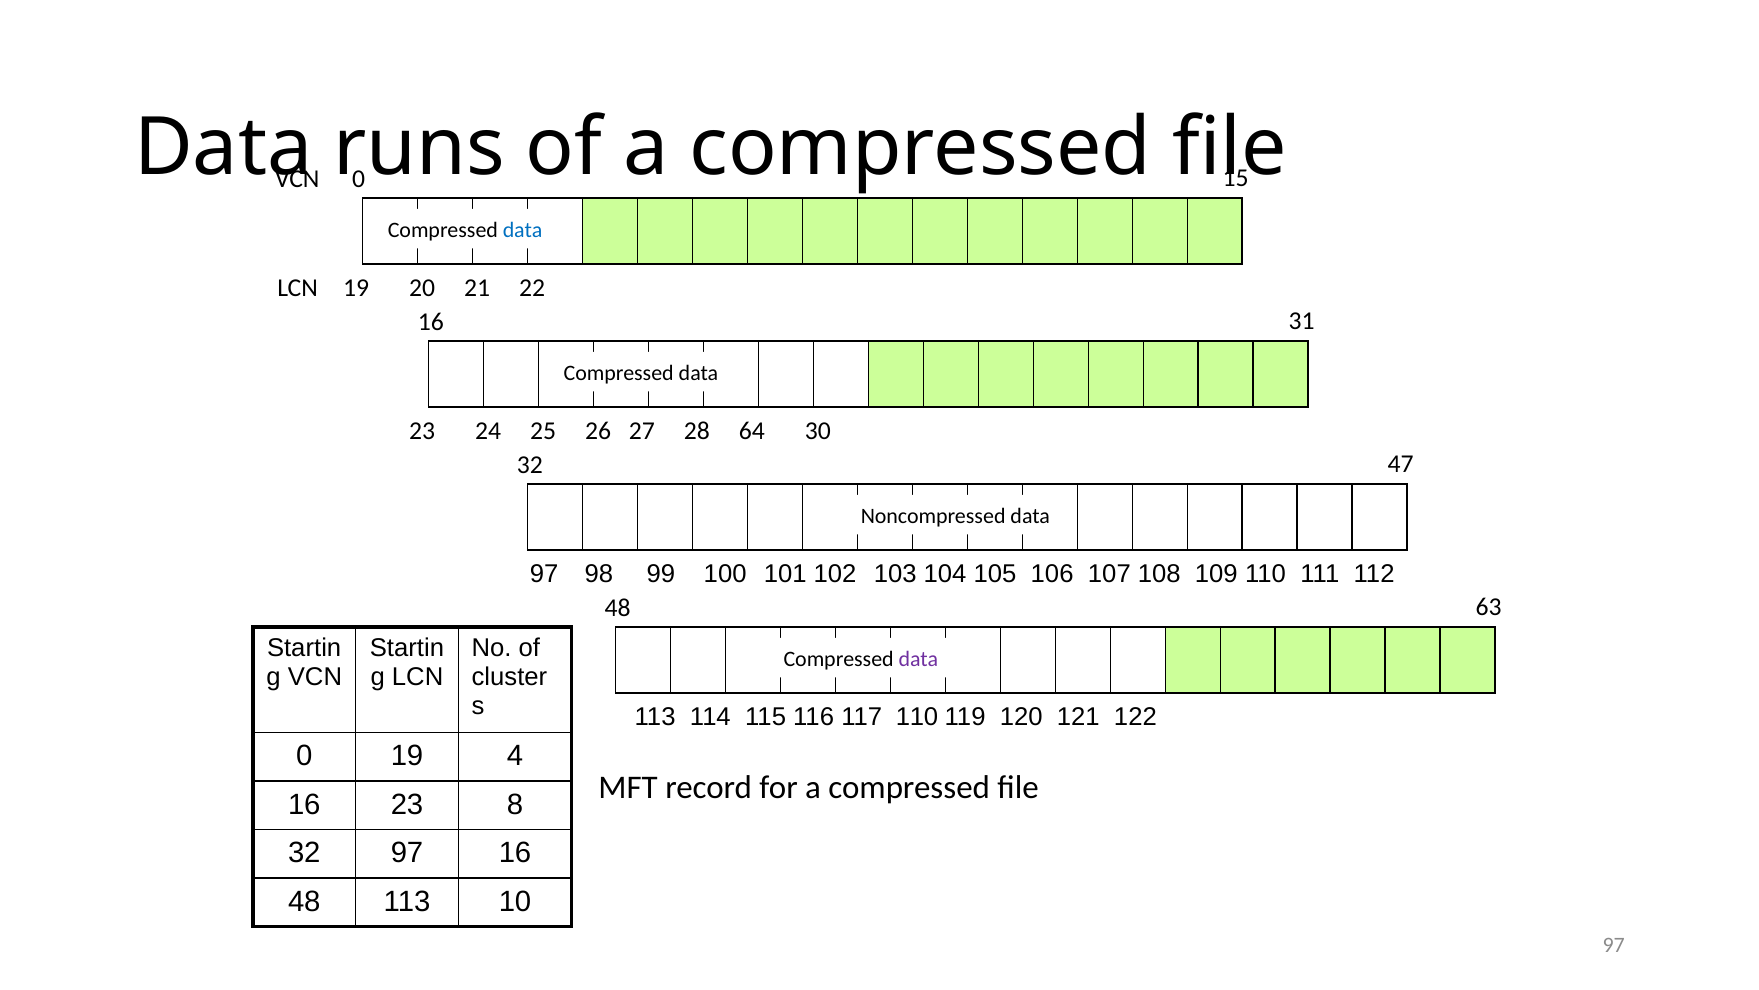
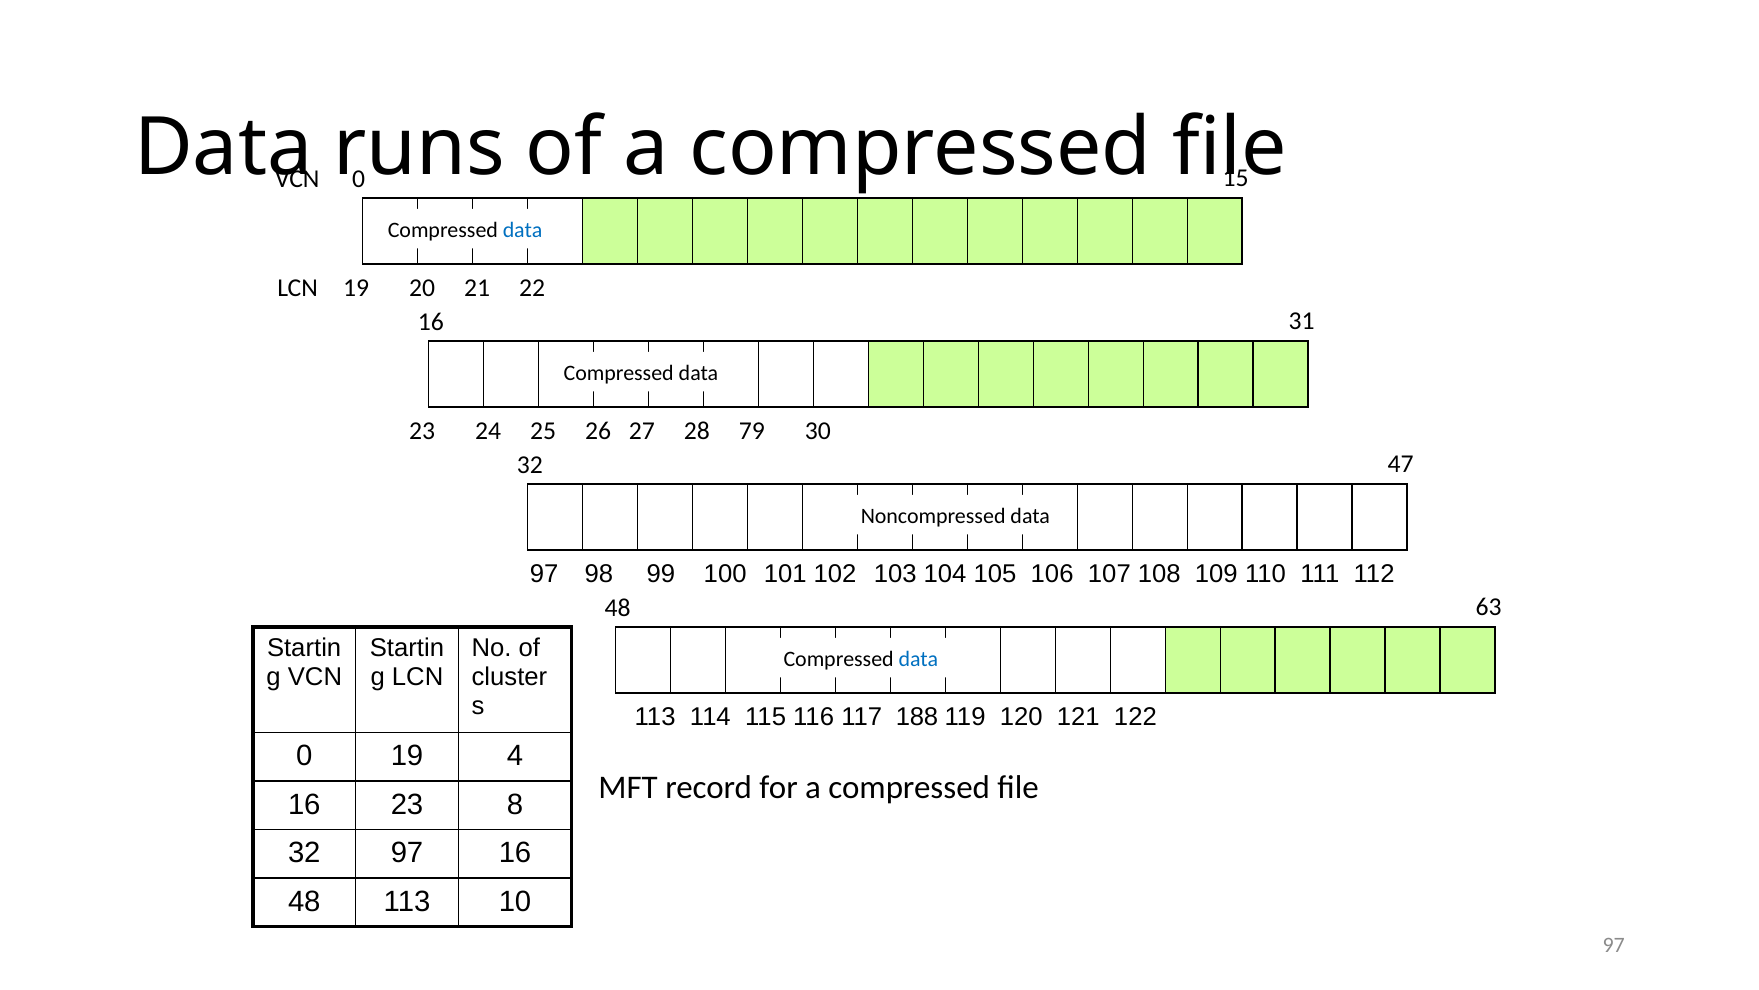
64: 64 -> 79 (752, 430)
data colour: purple -> blue (918, 659)
117 110: 110 -> 188 (917, 716)
